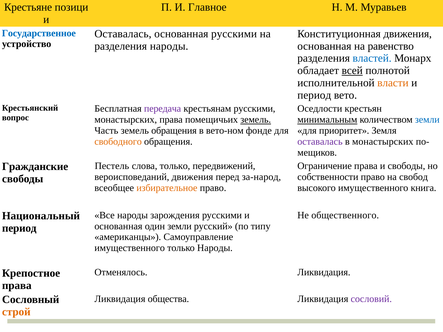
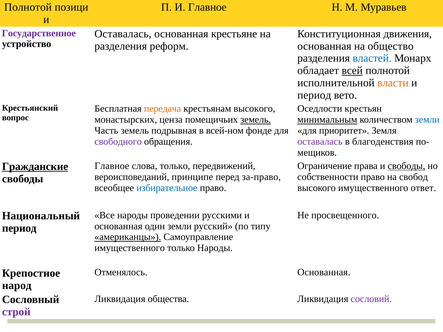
Крестьяне: Крестьяне -> Полнотой (28, 7)
Государственное colour: blue -> purple (39, 33)
основанная русскими: русскими -> крестьяне (234, 34)
разделения народы: народы -> реформ (169, 46)
равенство: равенство -> общество (391, 46)
передача colour: purple -> orange (163, 109)
крестьянам русскими: русскими -> высокого (254, 109)
монастырских права: права -> ценза (171, 120)
земель обращения: обращения -> подрывная (174, 131)
вето-ном: вето-ном -> всей-ном (225, 131)
свободного colour: orange -> purple (118, 142)
в монастырских: монастырских -> благоденствия (383, 142)
Пестель: Пестель -> Главное (112, 166)
свободы underline: none -> present (406, 166)
Гражданские underline: none -> present (35, 167)
вероисповеданий движения: движения -> принципе (192, 177)
за-народ: за-народ -> за-право (261, 177)
избирательное colour: orange -> blue (167, 188)
книга: книга -> ответ (423, 188)
зарождения: зарождения -> проведении (175, 215)
общественного: общественного -> просвещенного (345, 215)
американцы underline: none -> present (128, 237)
Отменялось Ликвидация: Ликвидация -> Основанная (324, 273)
права: права -> народ (17, 286)
строй colour: orange -> purple (16, 312)
